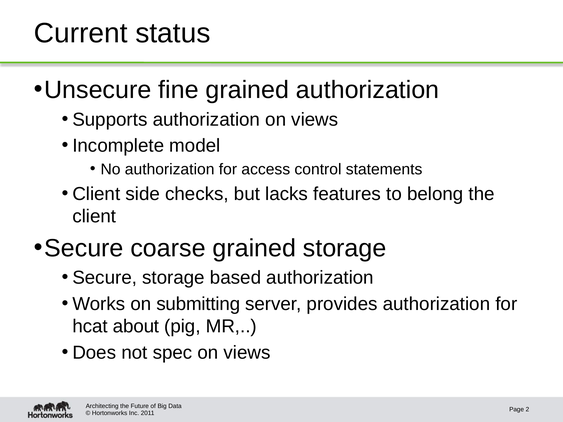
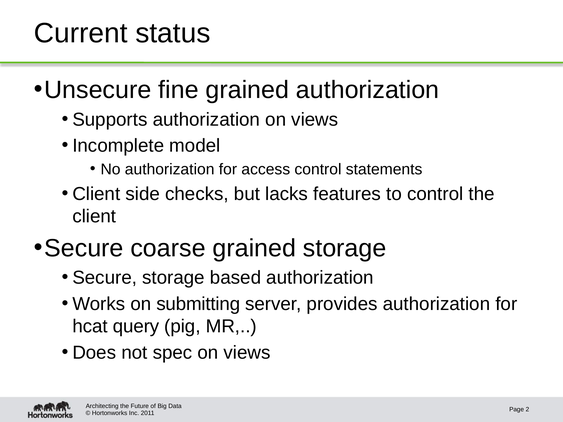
to belong: belong -> control (435, 194)
about: about -> query (136, 327)
